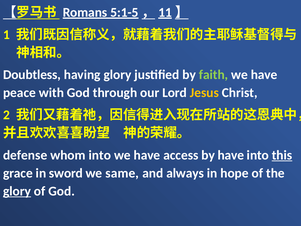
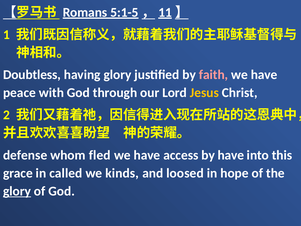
faith colour: light green -> pink (214, 75)
whom into: into -> fled (100, 155)
this underline: present -> none (282, 155)
sword: sword -> called (66, 173)
same: same -> kinds (122, 173)
always: always -> loosed (185, 173)
